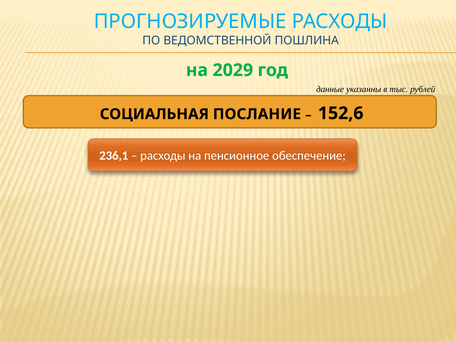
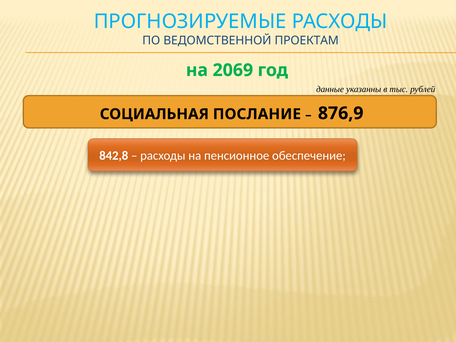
ПОШЛИНА: ПОШЛИНА -> ПРОЕКТАМ (307, 40)
2029: 2029 -> 2069 (233, 70)
152,6: 152,6 -> 876,9 (341, 113)
236,1: 236,1 -> 842,8 (114, 156)
